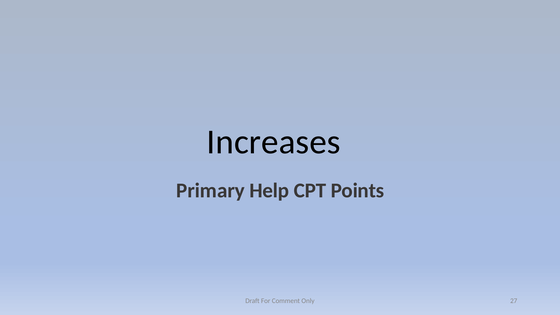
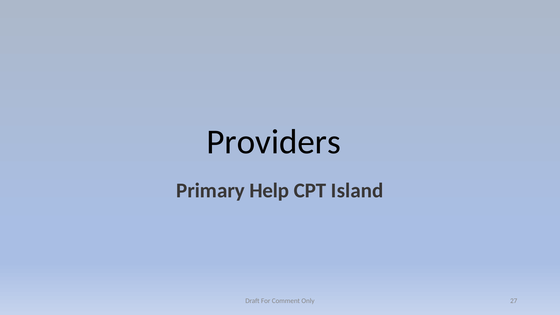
Increases: Increases -> Providers (274, 142)
Points: Points -> Island (357, 191)
